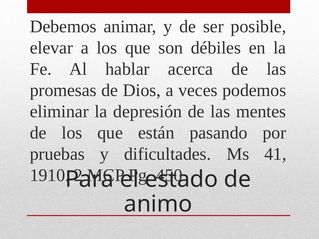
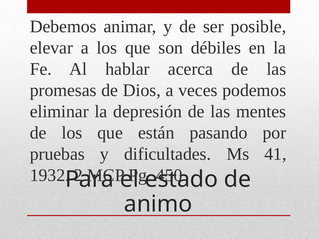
1910: 1910 -> 1932 (50, 175)
